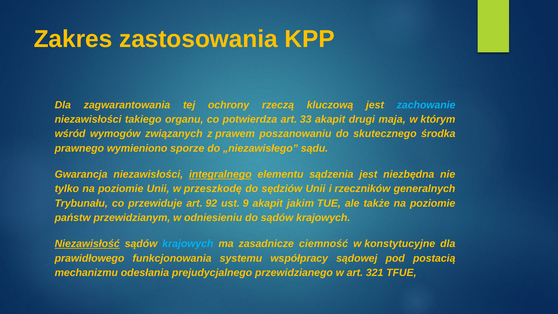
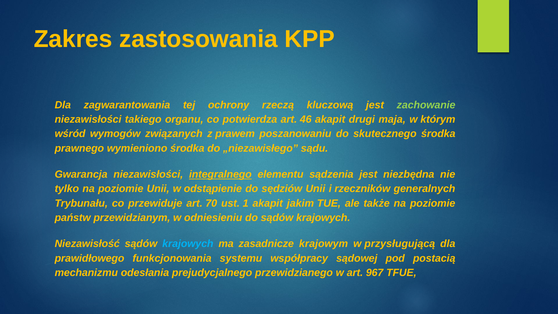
zachowanie colour: light blue -> light green (426, 105)
33: 33 -> 46 (306, 119)
wymieniono sporze: sporze -> środka (187, 148)
przeszkodę: przeszkodę -> odstąpienie (213, 189)
92: 92 -> 70 (211, 203)
9: 9 -> 1 (246, 203)
Niezawisłość underline: present -> none (87, 244)
ciemność: ciemność -> krajowym (324, 244)
konstytucyjne: konstytucyjne -> przysługującą (400, 244)
321: 321 -> 967 (375, 273)
